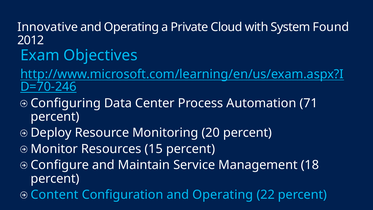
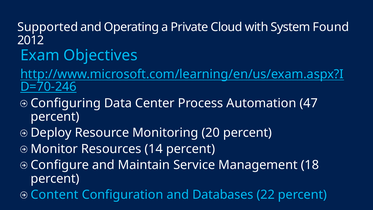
Innovative: Innovative -> Supported (48, 27)
71: 71 -> 47 (309, 103)
15: 15 -> 14 (154, 149)
Configuration and Operating: Operating -> Databases (223, 194)
